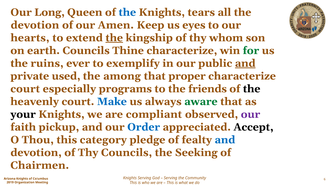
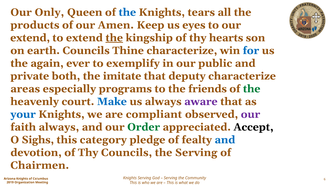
Long: Long -> Only (49, 12)
devotion: devotion -> products (35, 25)
hearts: hearts -> extend (30, 38)
whom: whom -> hearts (226, 38)
for colour: green -> blue (251, 50)
ruins: ruins -> again (47, 63)
and underline: present -> none (245, 63)
used: used -> both (66, 76)
among: among -> imitate (122, 76)
proper: proper -> deputy (187, 76)
court: court -> areas (25, 89)
the colour: black -> green (252, 89)
aware colour: green -> purple (201, 101)
your colour: black -> blue (23, 114)
faith pickup: pickup -> always (59, 127)
Order colour: blue -> green (144, 127)
Thou: Thou -> Sighs (38, 139)
the Seeking: Seeking -> Serving (196, 152)
